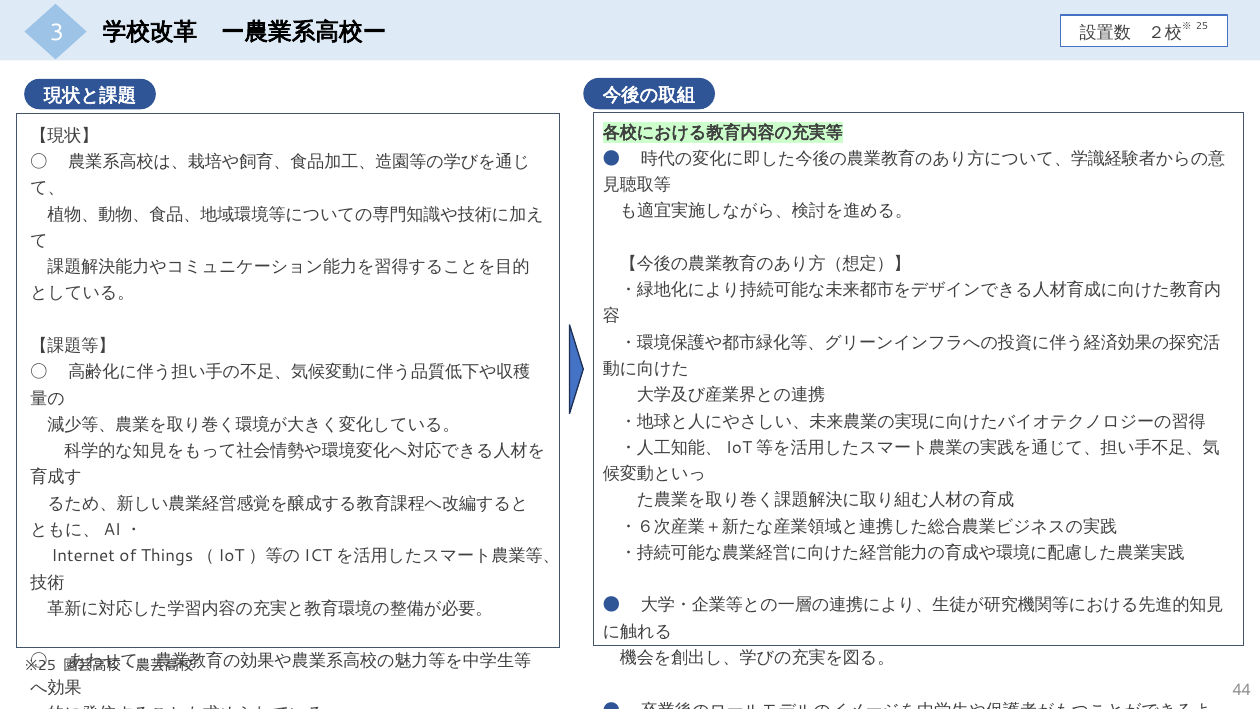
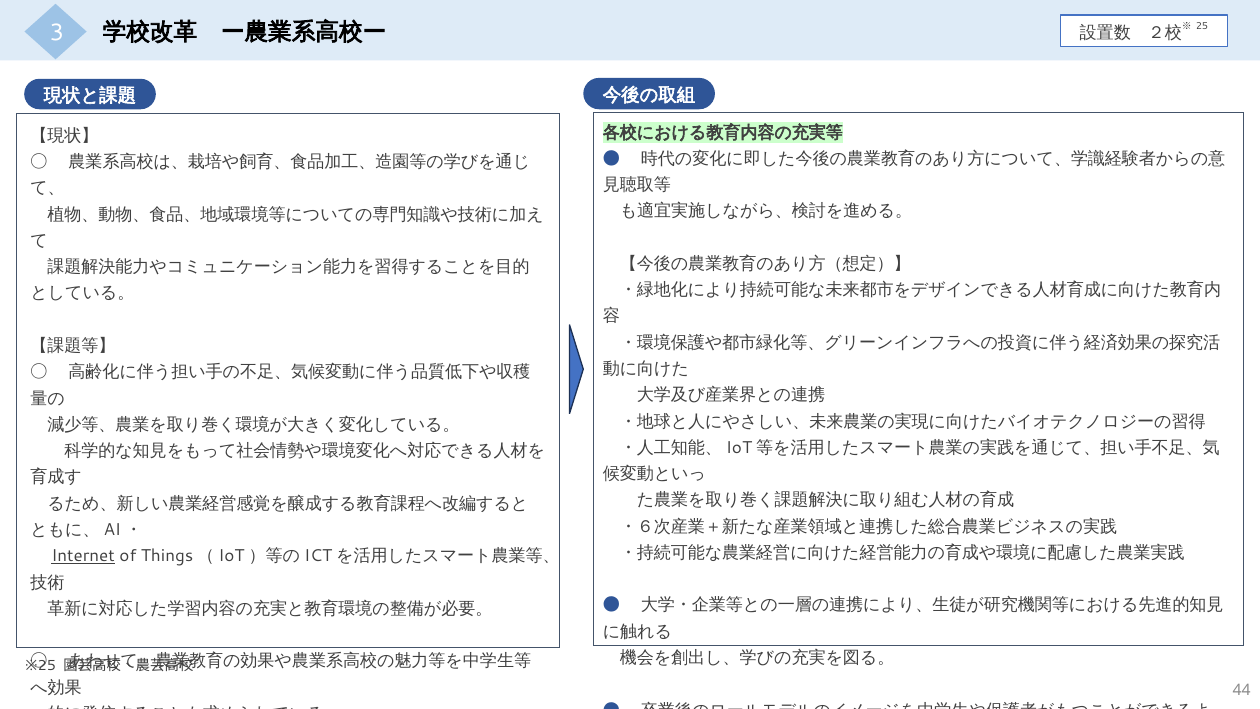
Internet underline: none -> present (83, 556)
